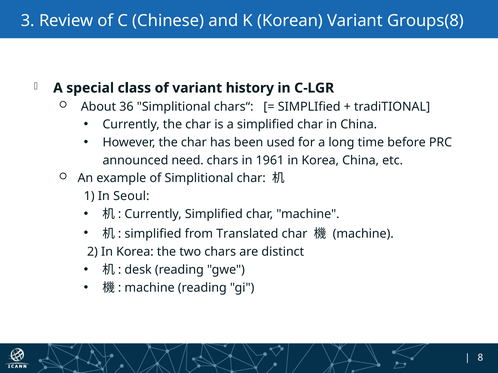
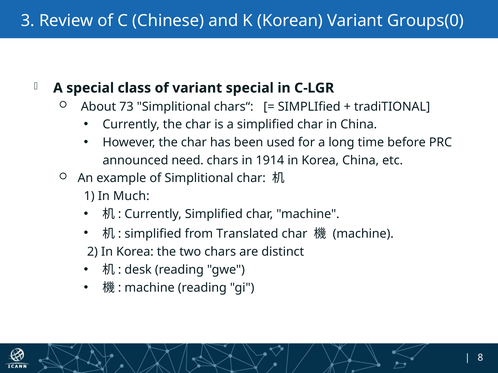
Groups(8: Groups(8 -> Groups(0 (426, 21)
variant history: history -> special (250, 88)
36: 36 -> 73 (126, 107)
1961: 1961 -> 1914 (270, 161)
Seoul: Seoul -> Much (131, 196)
